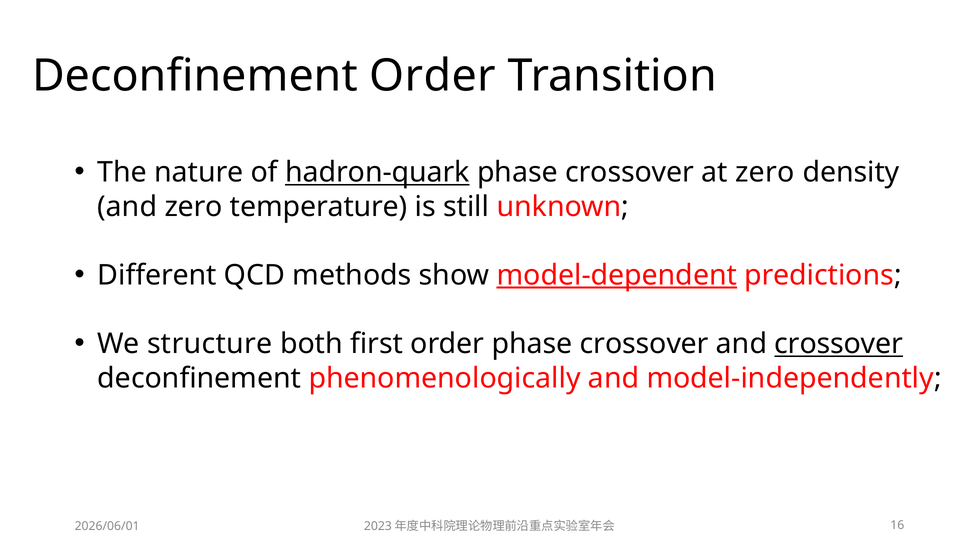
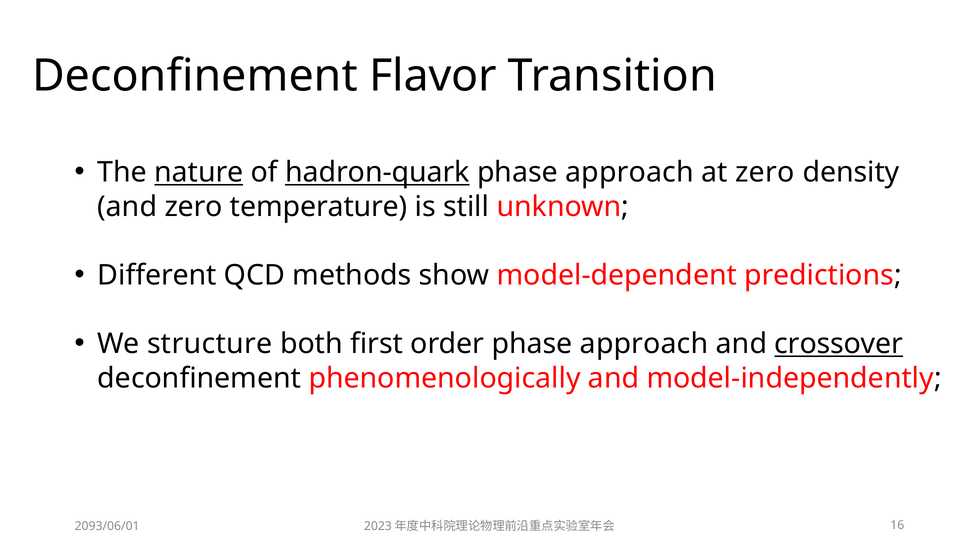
Deconfinement Order: Order -> Flavor (433, 76)
nature underline: none -> present (199, 172)
crossover: crossover -> approach (630, 172)
model-dependent underline: present -> none (617, 275)
order phase crossover: crossover -> approach (644, 344)
2026/06/01: 2026/06/01 -> 2093/06/01 (107, 526)
